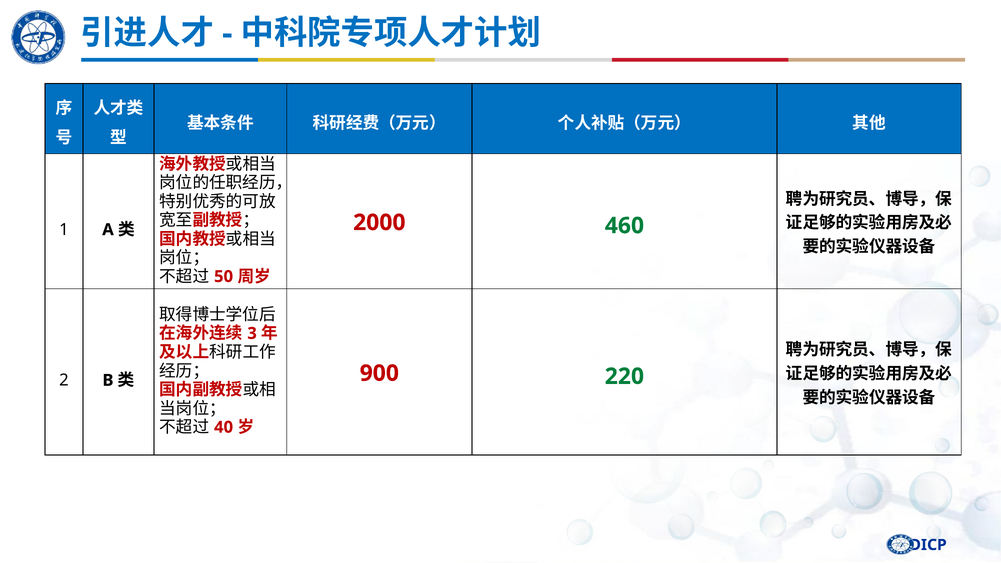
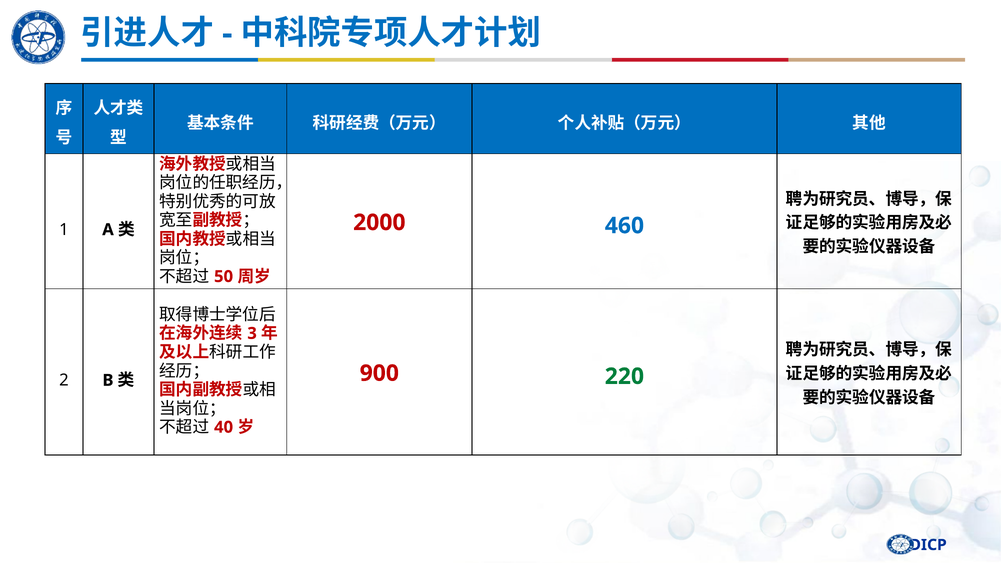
460 colour: green -> blue (624, 226)
